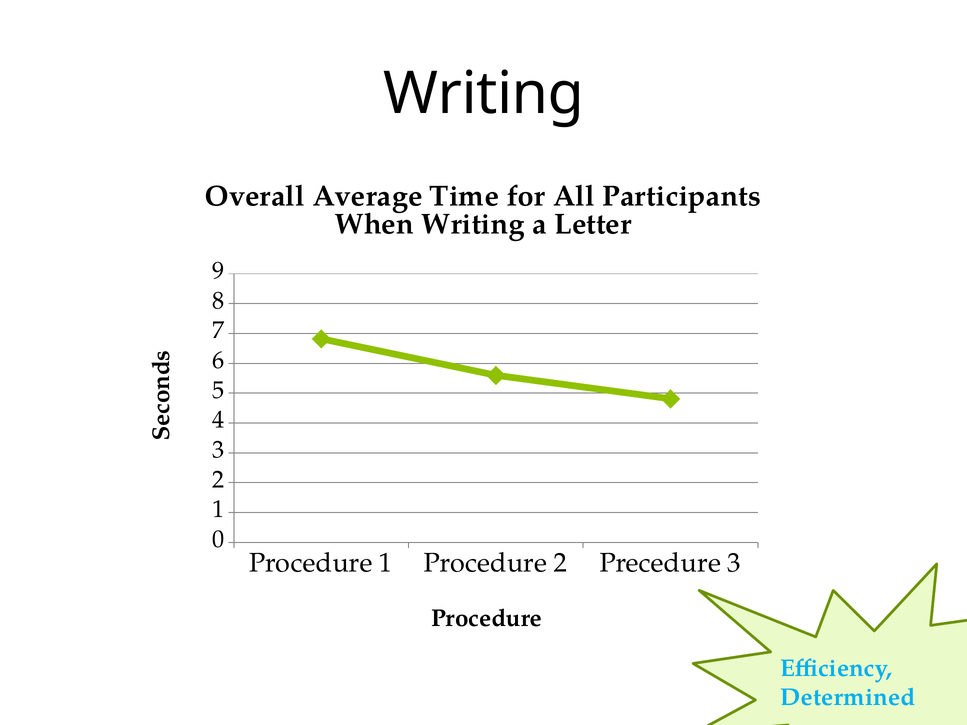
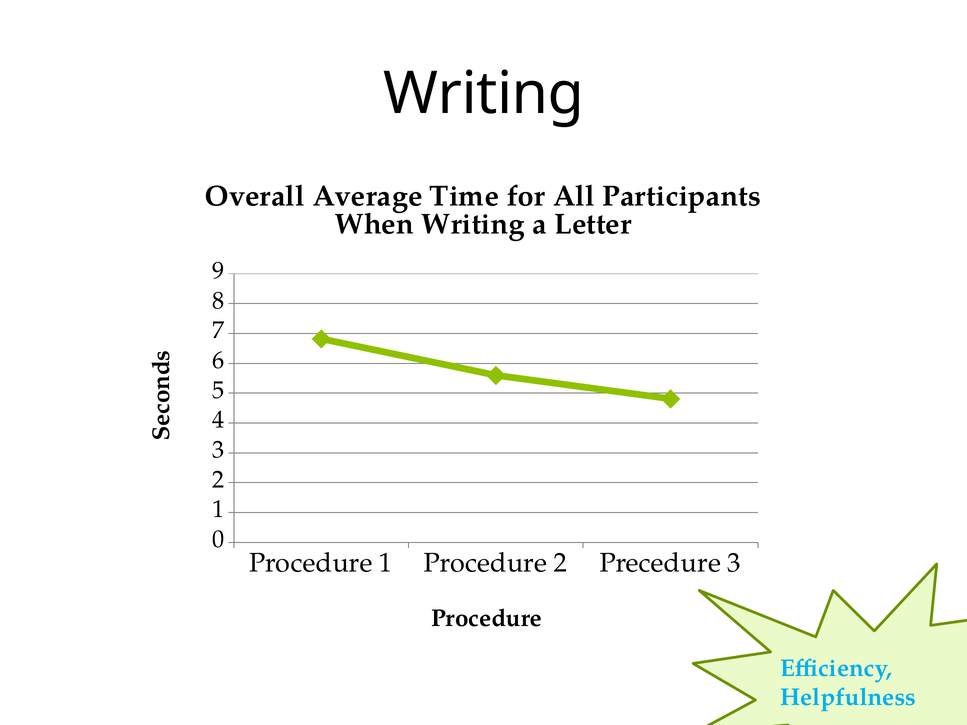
Determined: Determined -> Helpfulness (848, 697)
